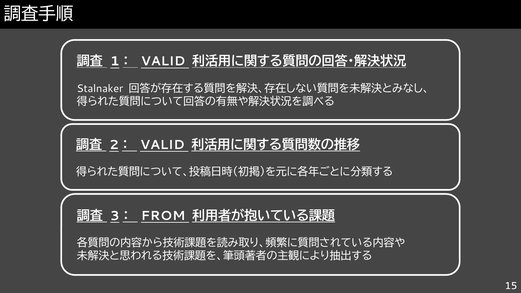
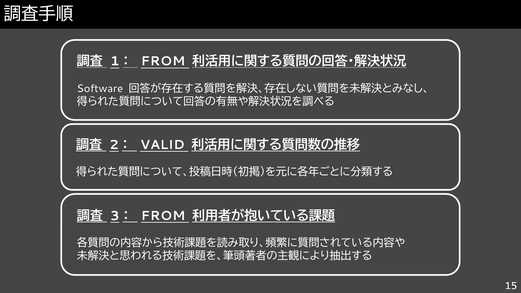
VALID: VALID -> FROM (163, 61)
Stalnaker: Stalnaker -> Software (100, 89)
